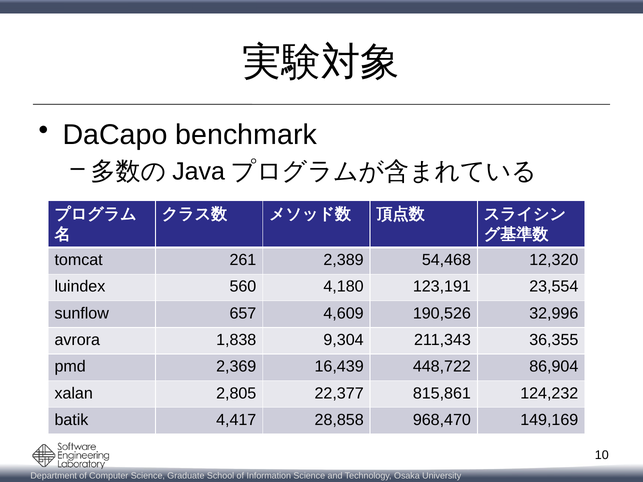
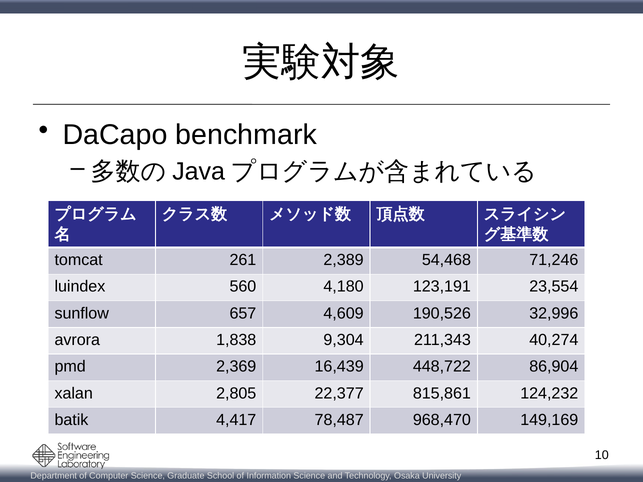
12,320: 12,320 -> 71,246 (554, 260)
36,355: 36,355 -> 40,274 (554, 340)
28,858: 28,858 -> 78,487 (339, 420)
